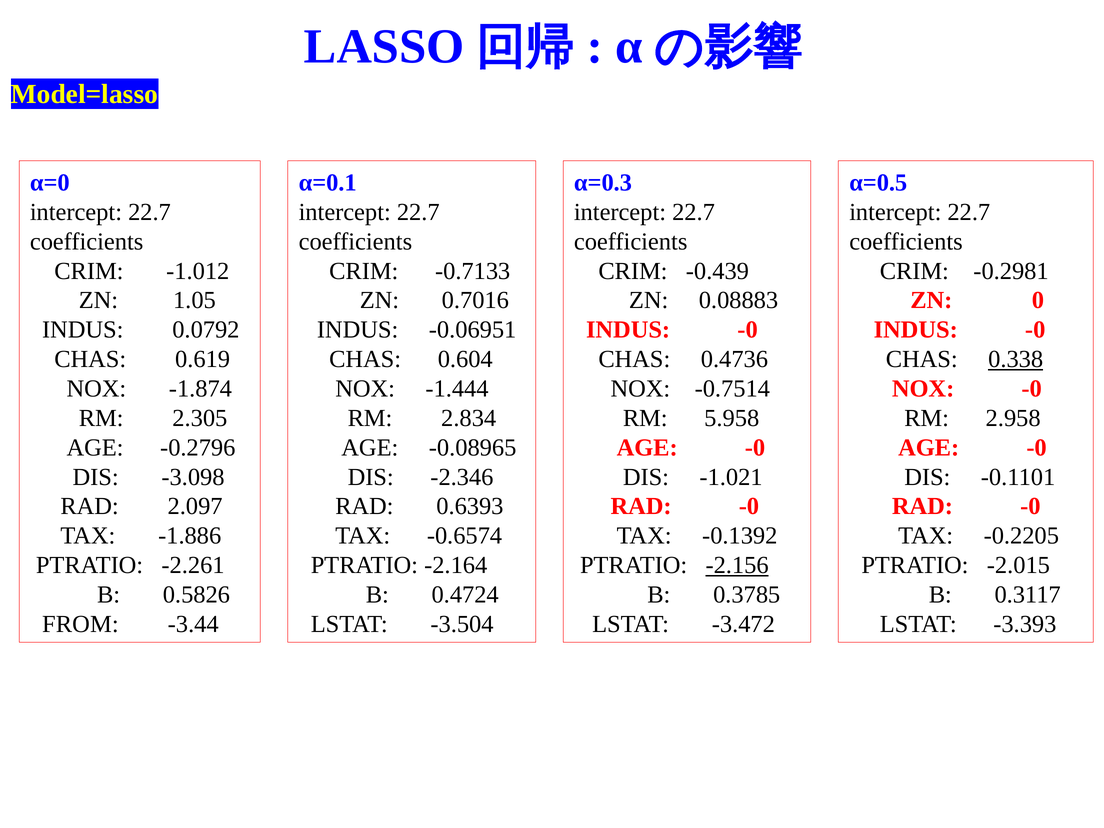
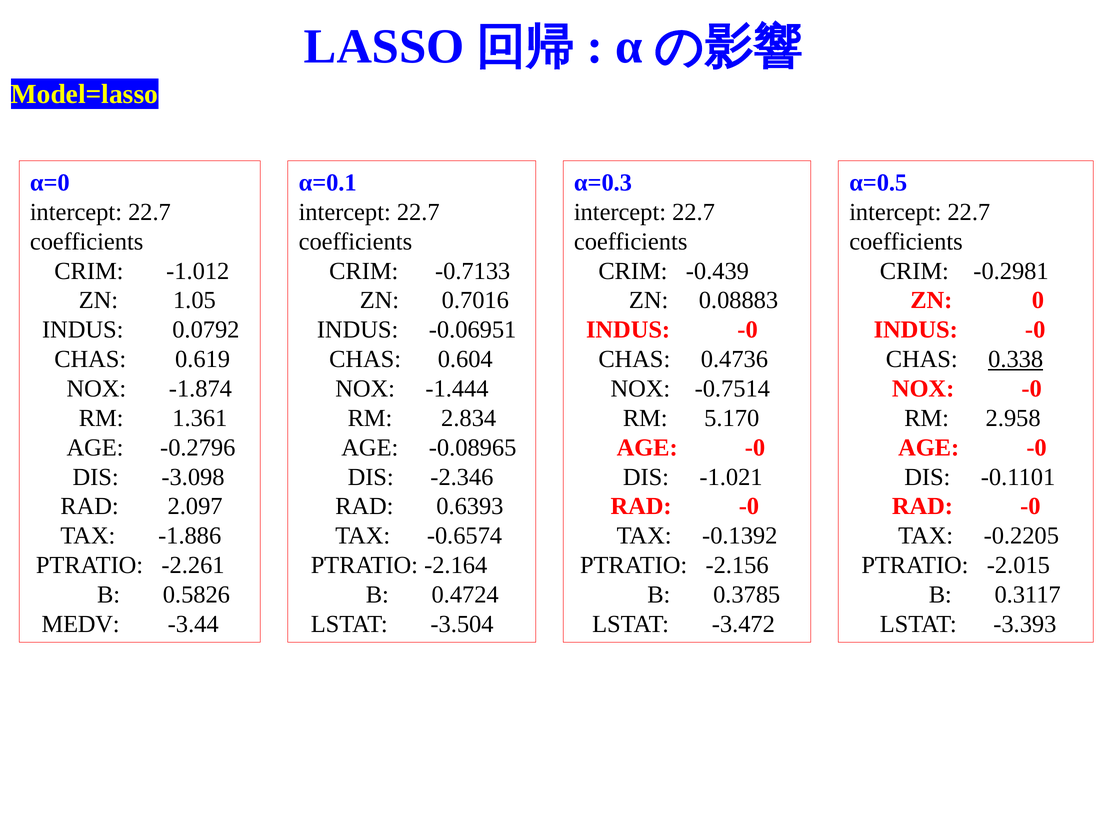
2.305: 2.305 -> 1.361 (200, 418)
5.958: 5.958 -> 5.170 (732, 418)
-2.156 underline: present -> none (737, 565)
FROM: FROM -> MEDV (81, 624)
